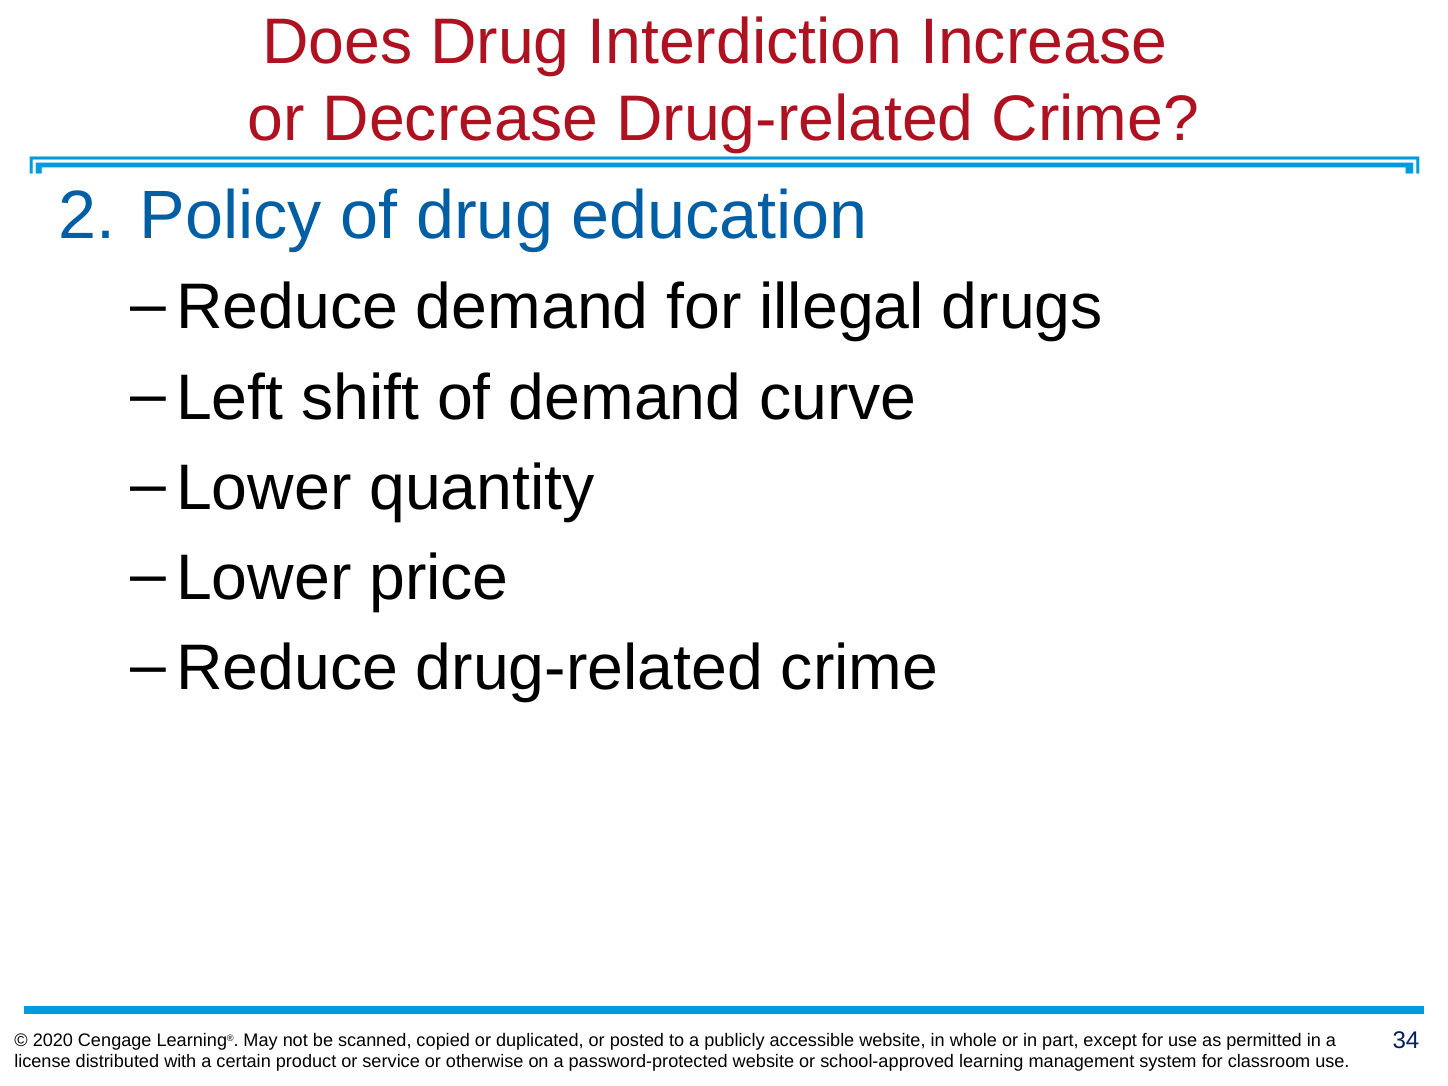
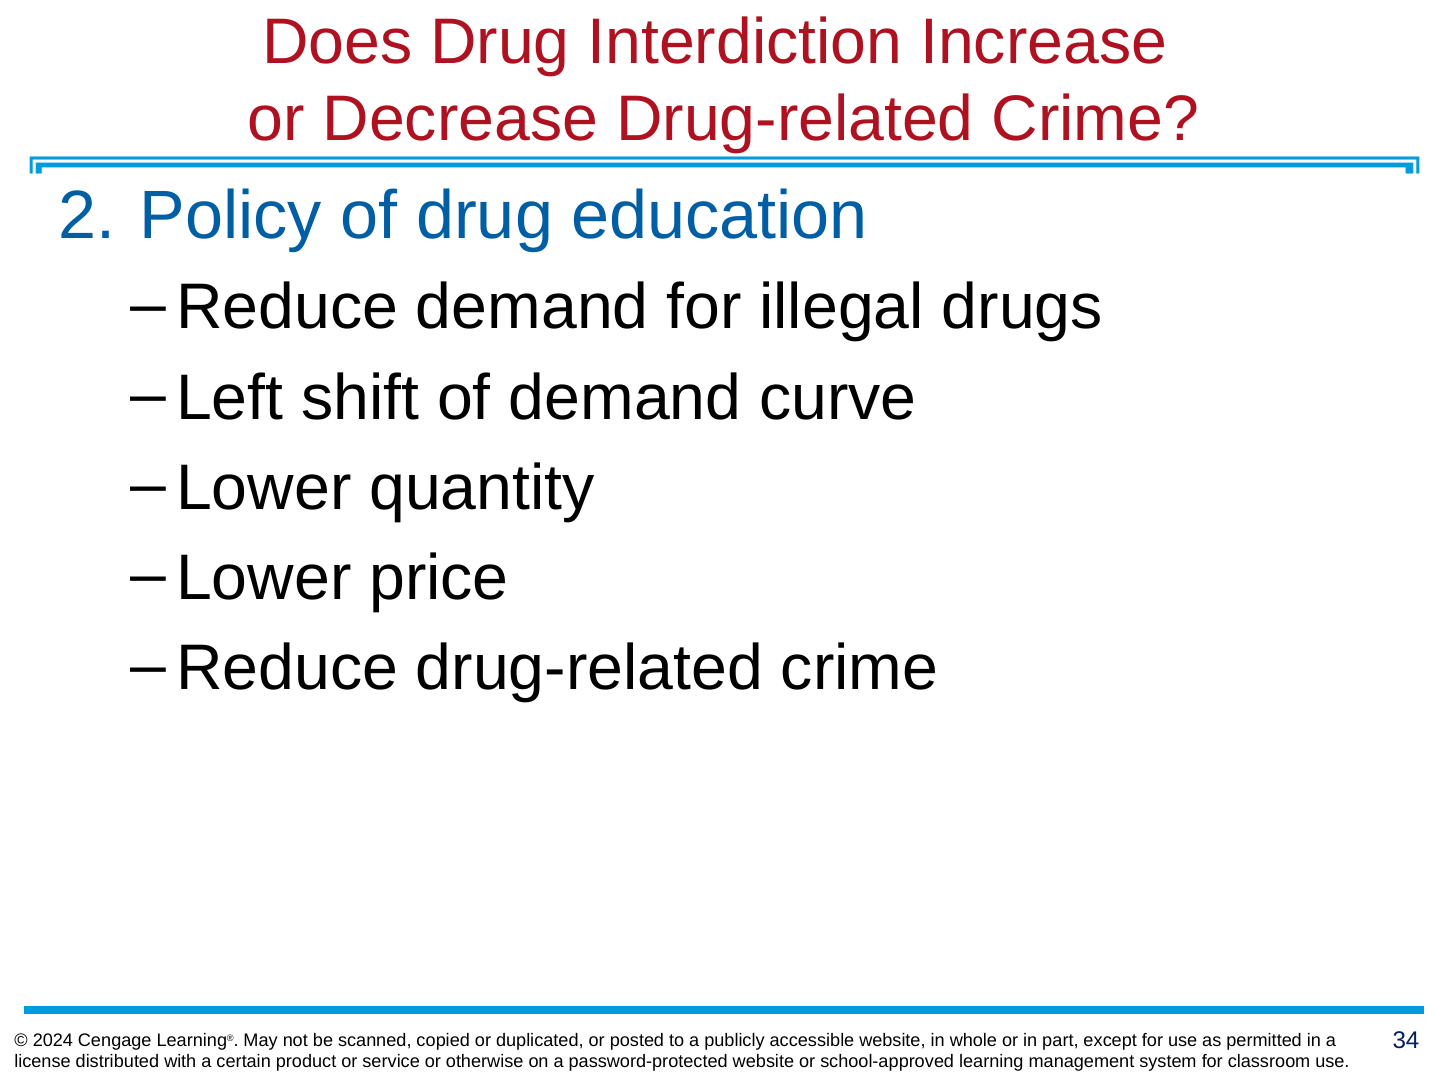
2020: 2020 -> 2024 (53, 1040)
